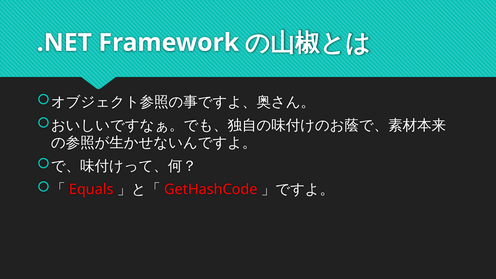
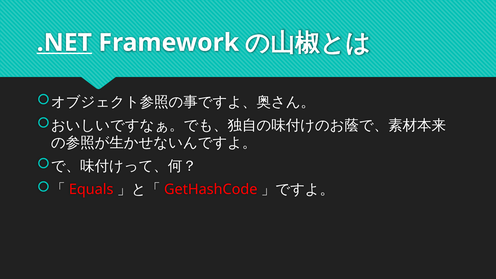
.NET underline: none -> present (64, 43)
